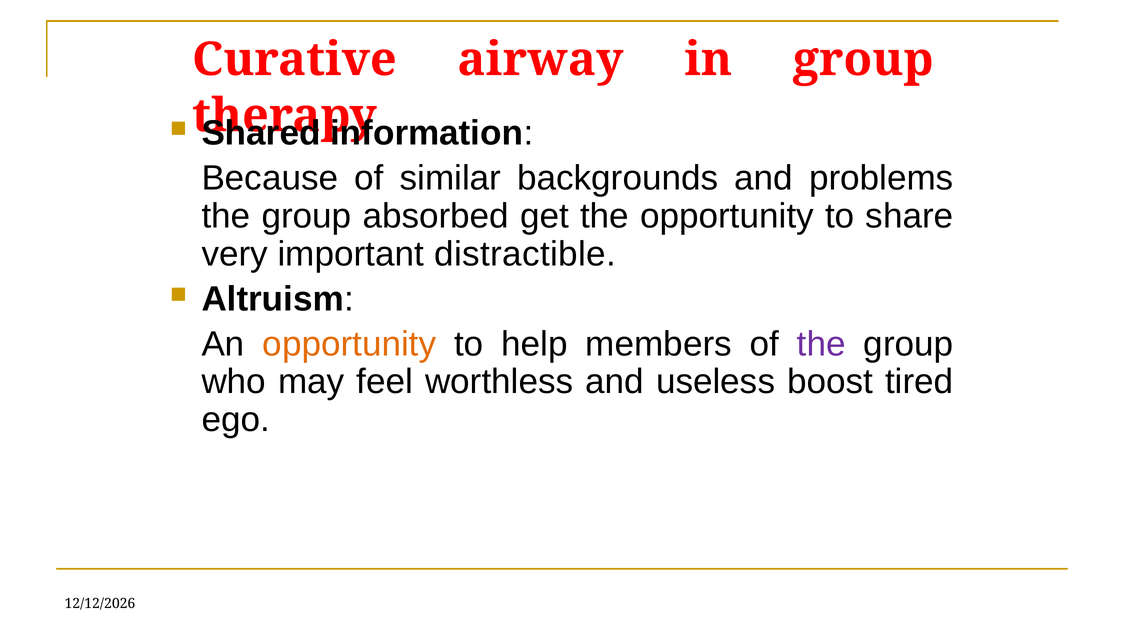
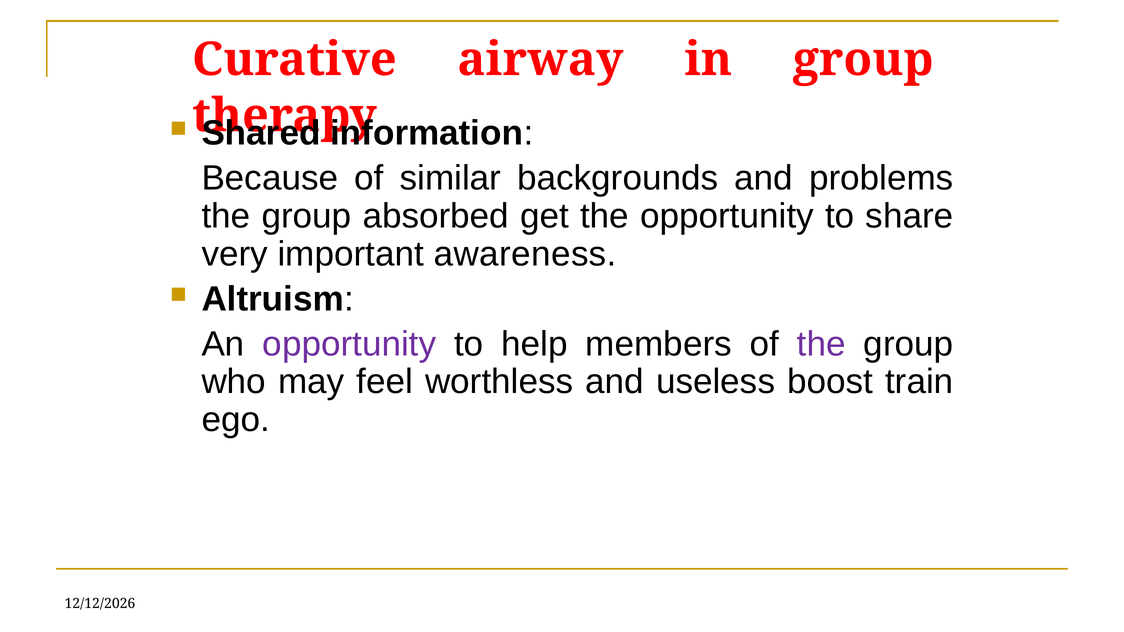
distractible: distractible -> awareness (525, 254)
opportunity colour: orange -> purple (349, 344)
tired: tired -> train (919, 382)
